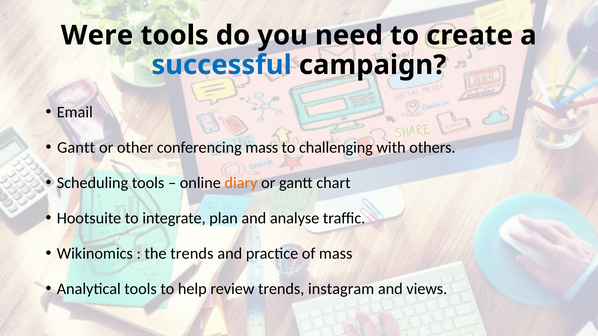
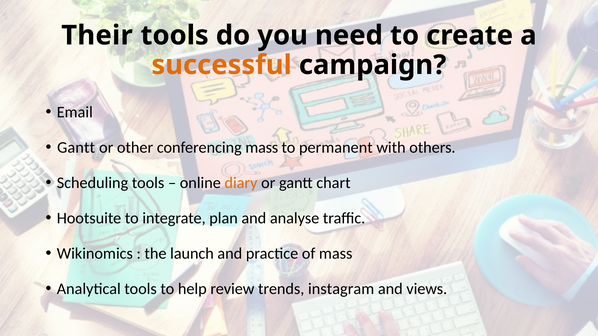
Were: Were -> Their (97, 35)
successful colour: blue -> orange (222, 65)
challenging: challenging -> permanent (336, 148)
the trends: trends -> launch (192, 254)
